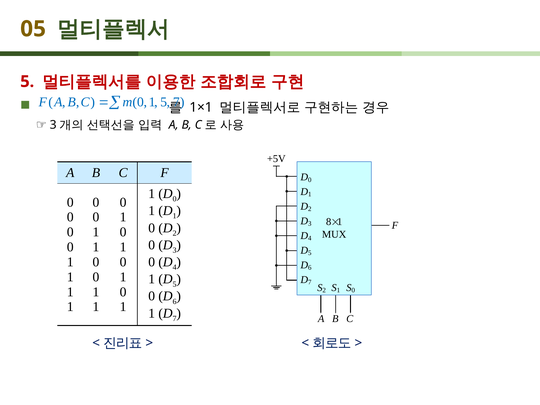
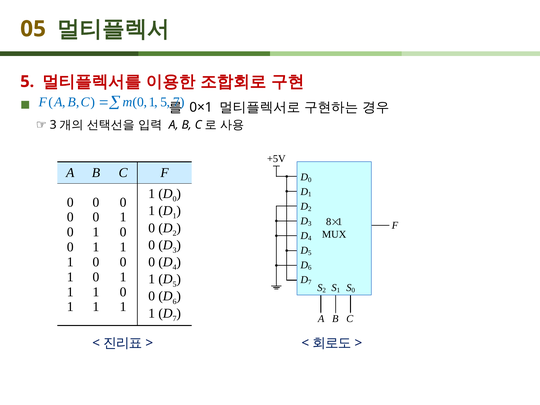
1×1: 1×1 -> 0×1 (201, 107)
